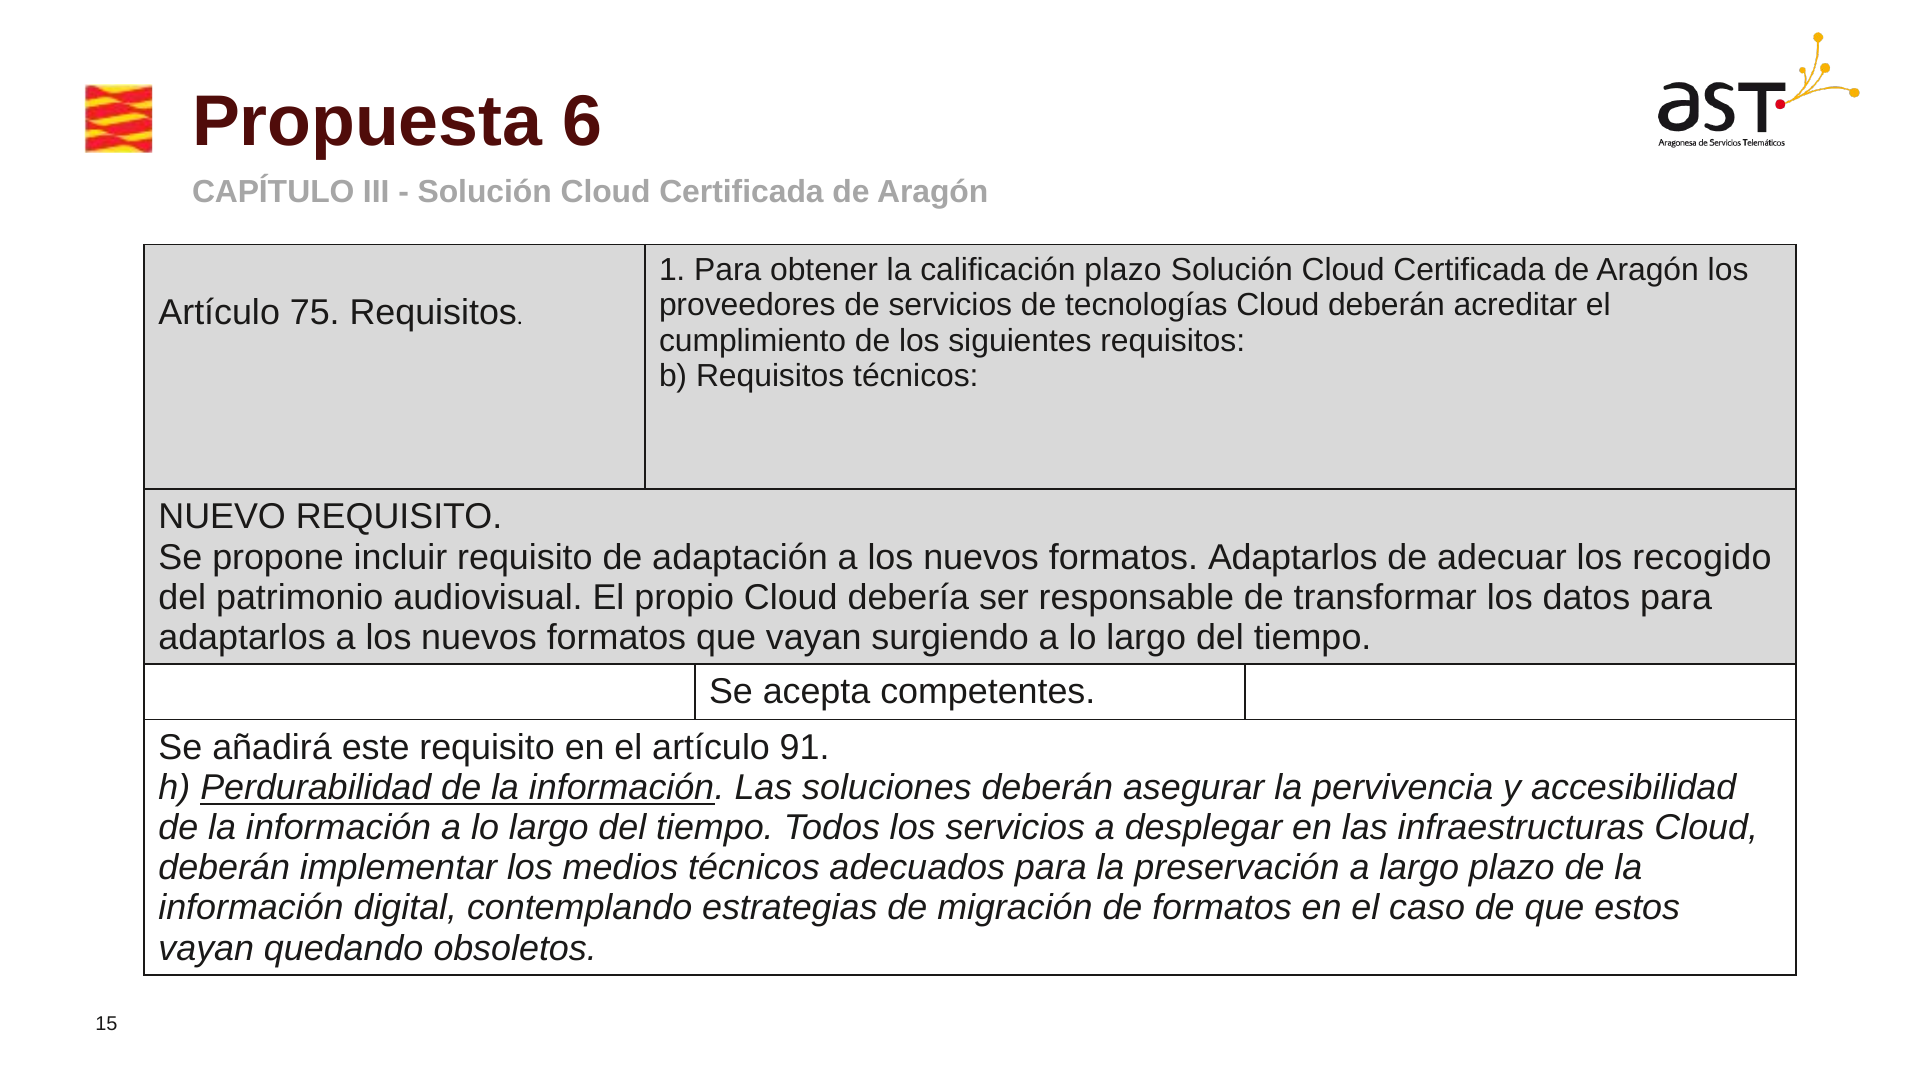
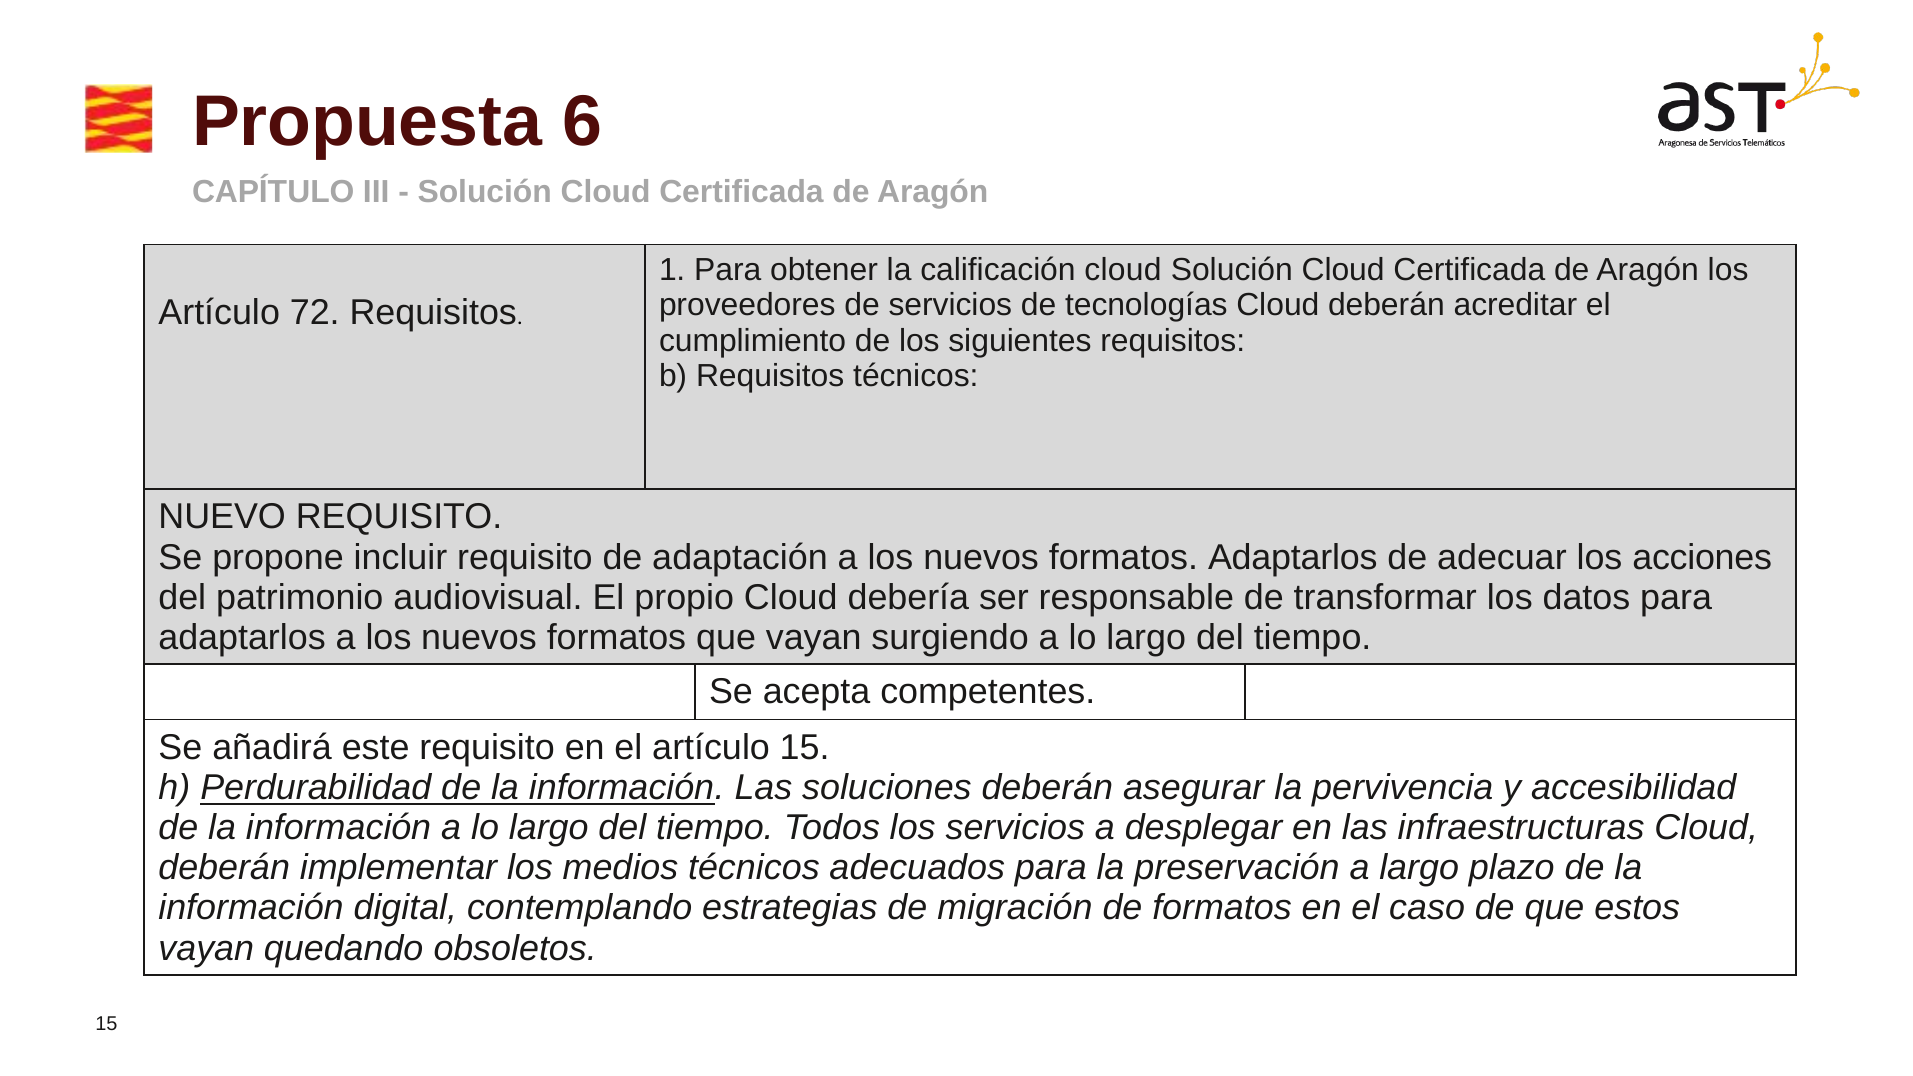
calificación plazo: plazo -> cloud (1123, 270)
75: 75 -> 72 (315, 313)
recogido: recogido -> acciones (1702, 557)
artículo 91: 91 -> 15 (805, 748)
